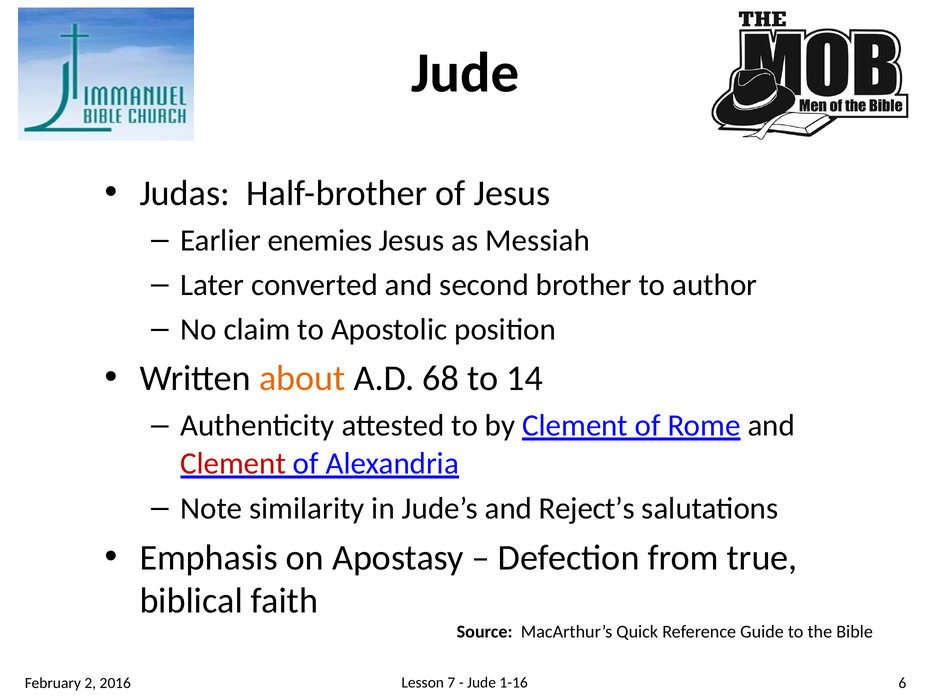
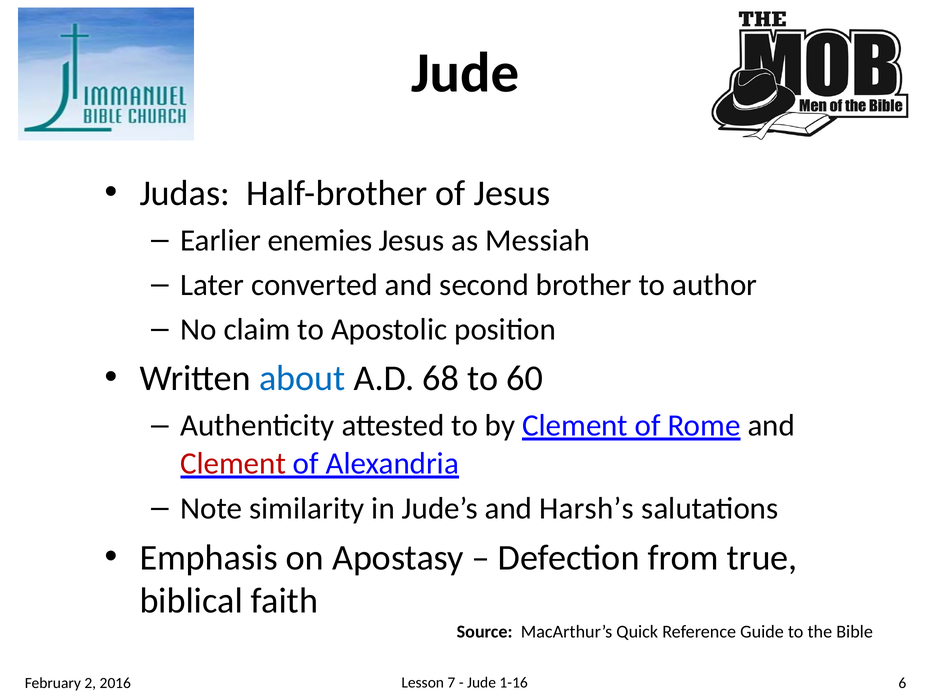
about colour: orange -> blue (302, 379)
14: 14 -> 60 (525, 379)
Reject’s: Reject’s -> Harsh’s (587, 509)
